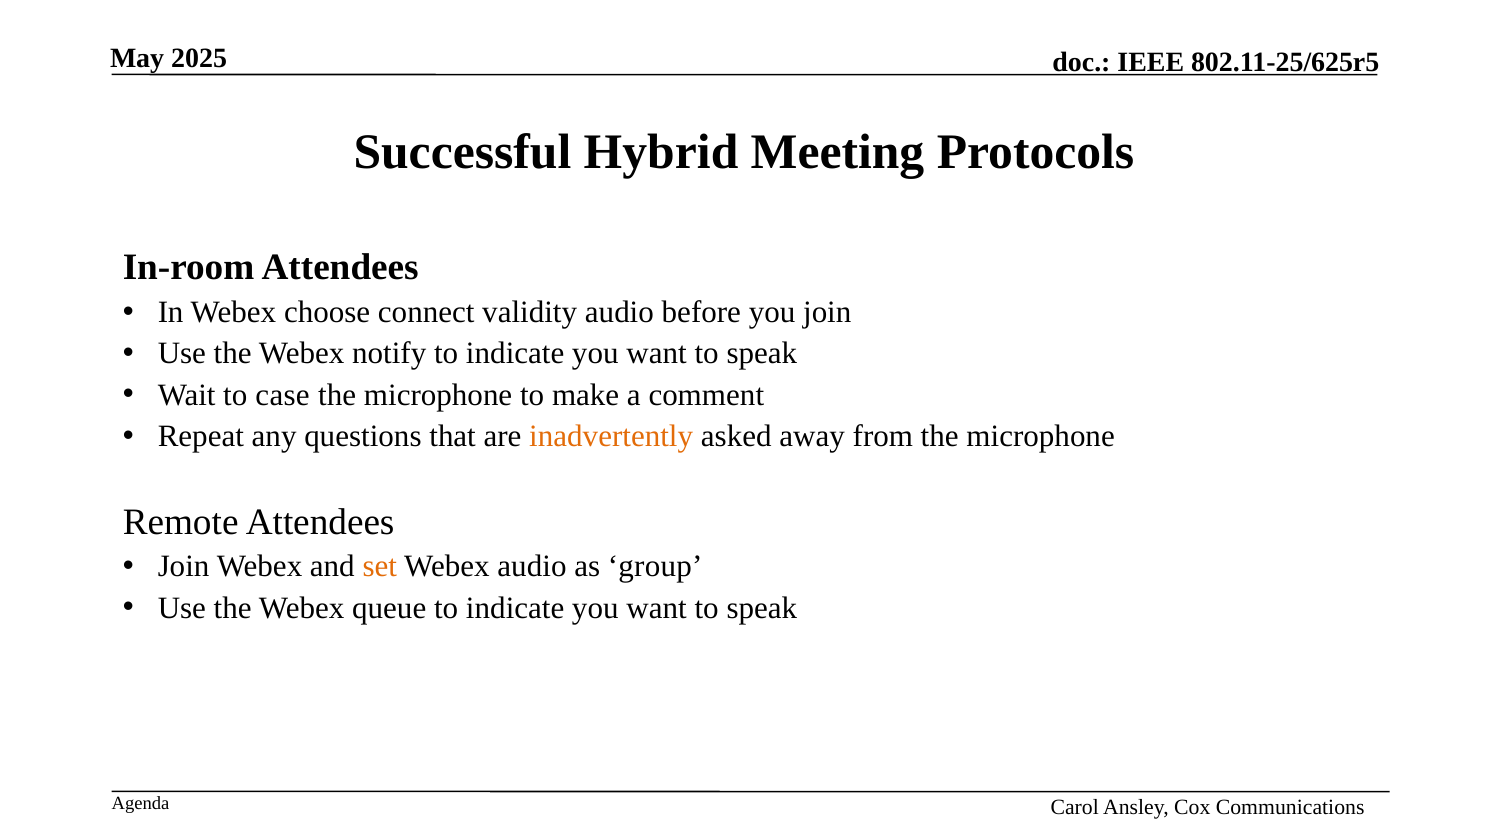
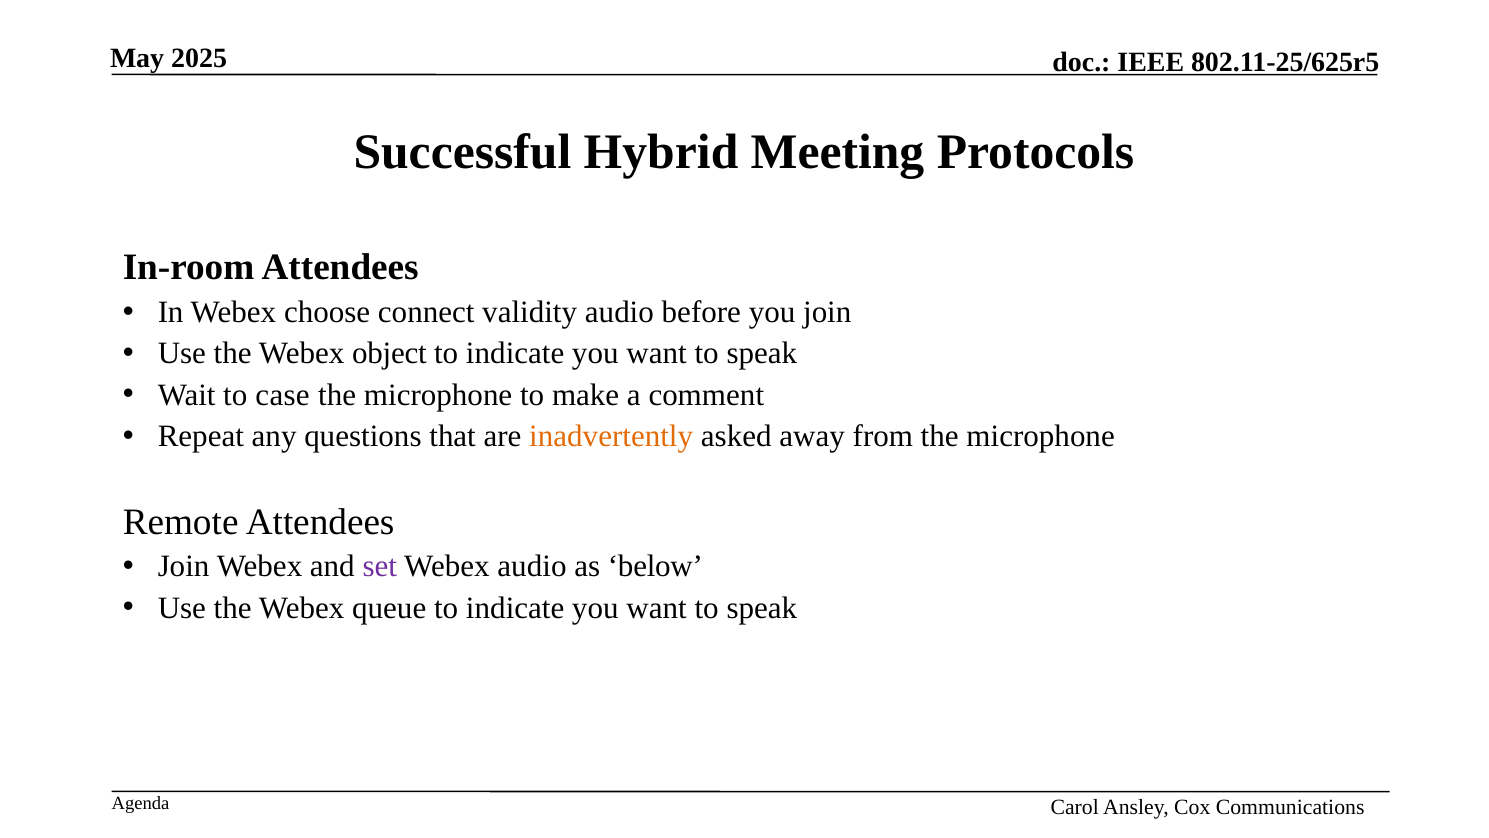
notify: notify -> object (389, 353)
set colour: orange -> purple (380, 566)
group: group -> below (655, 566)
